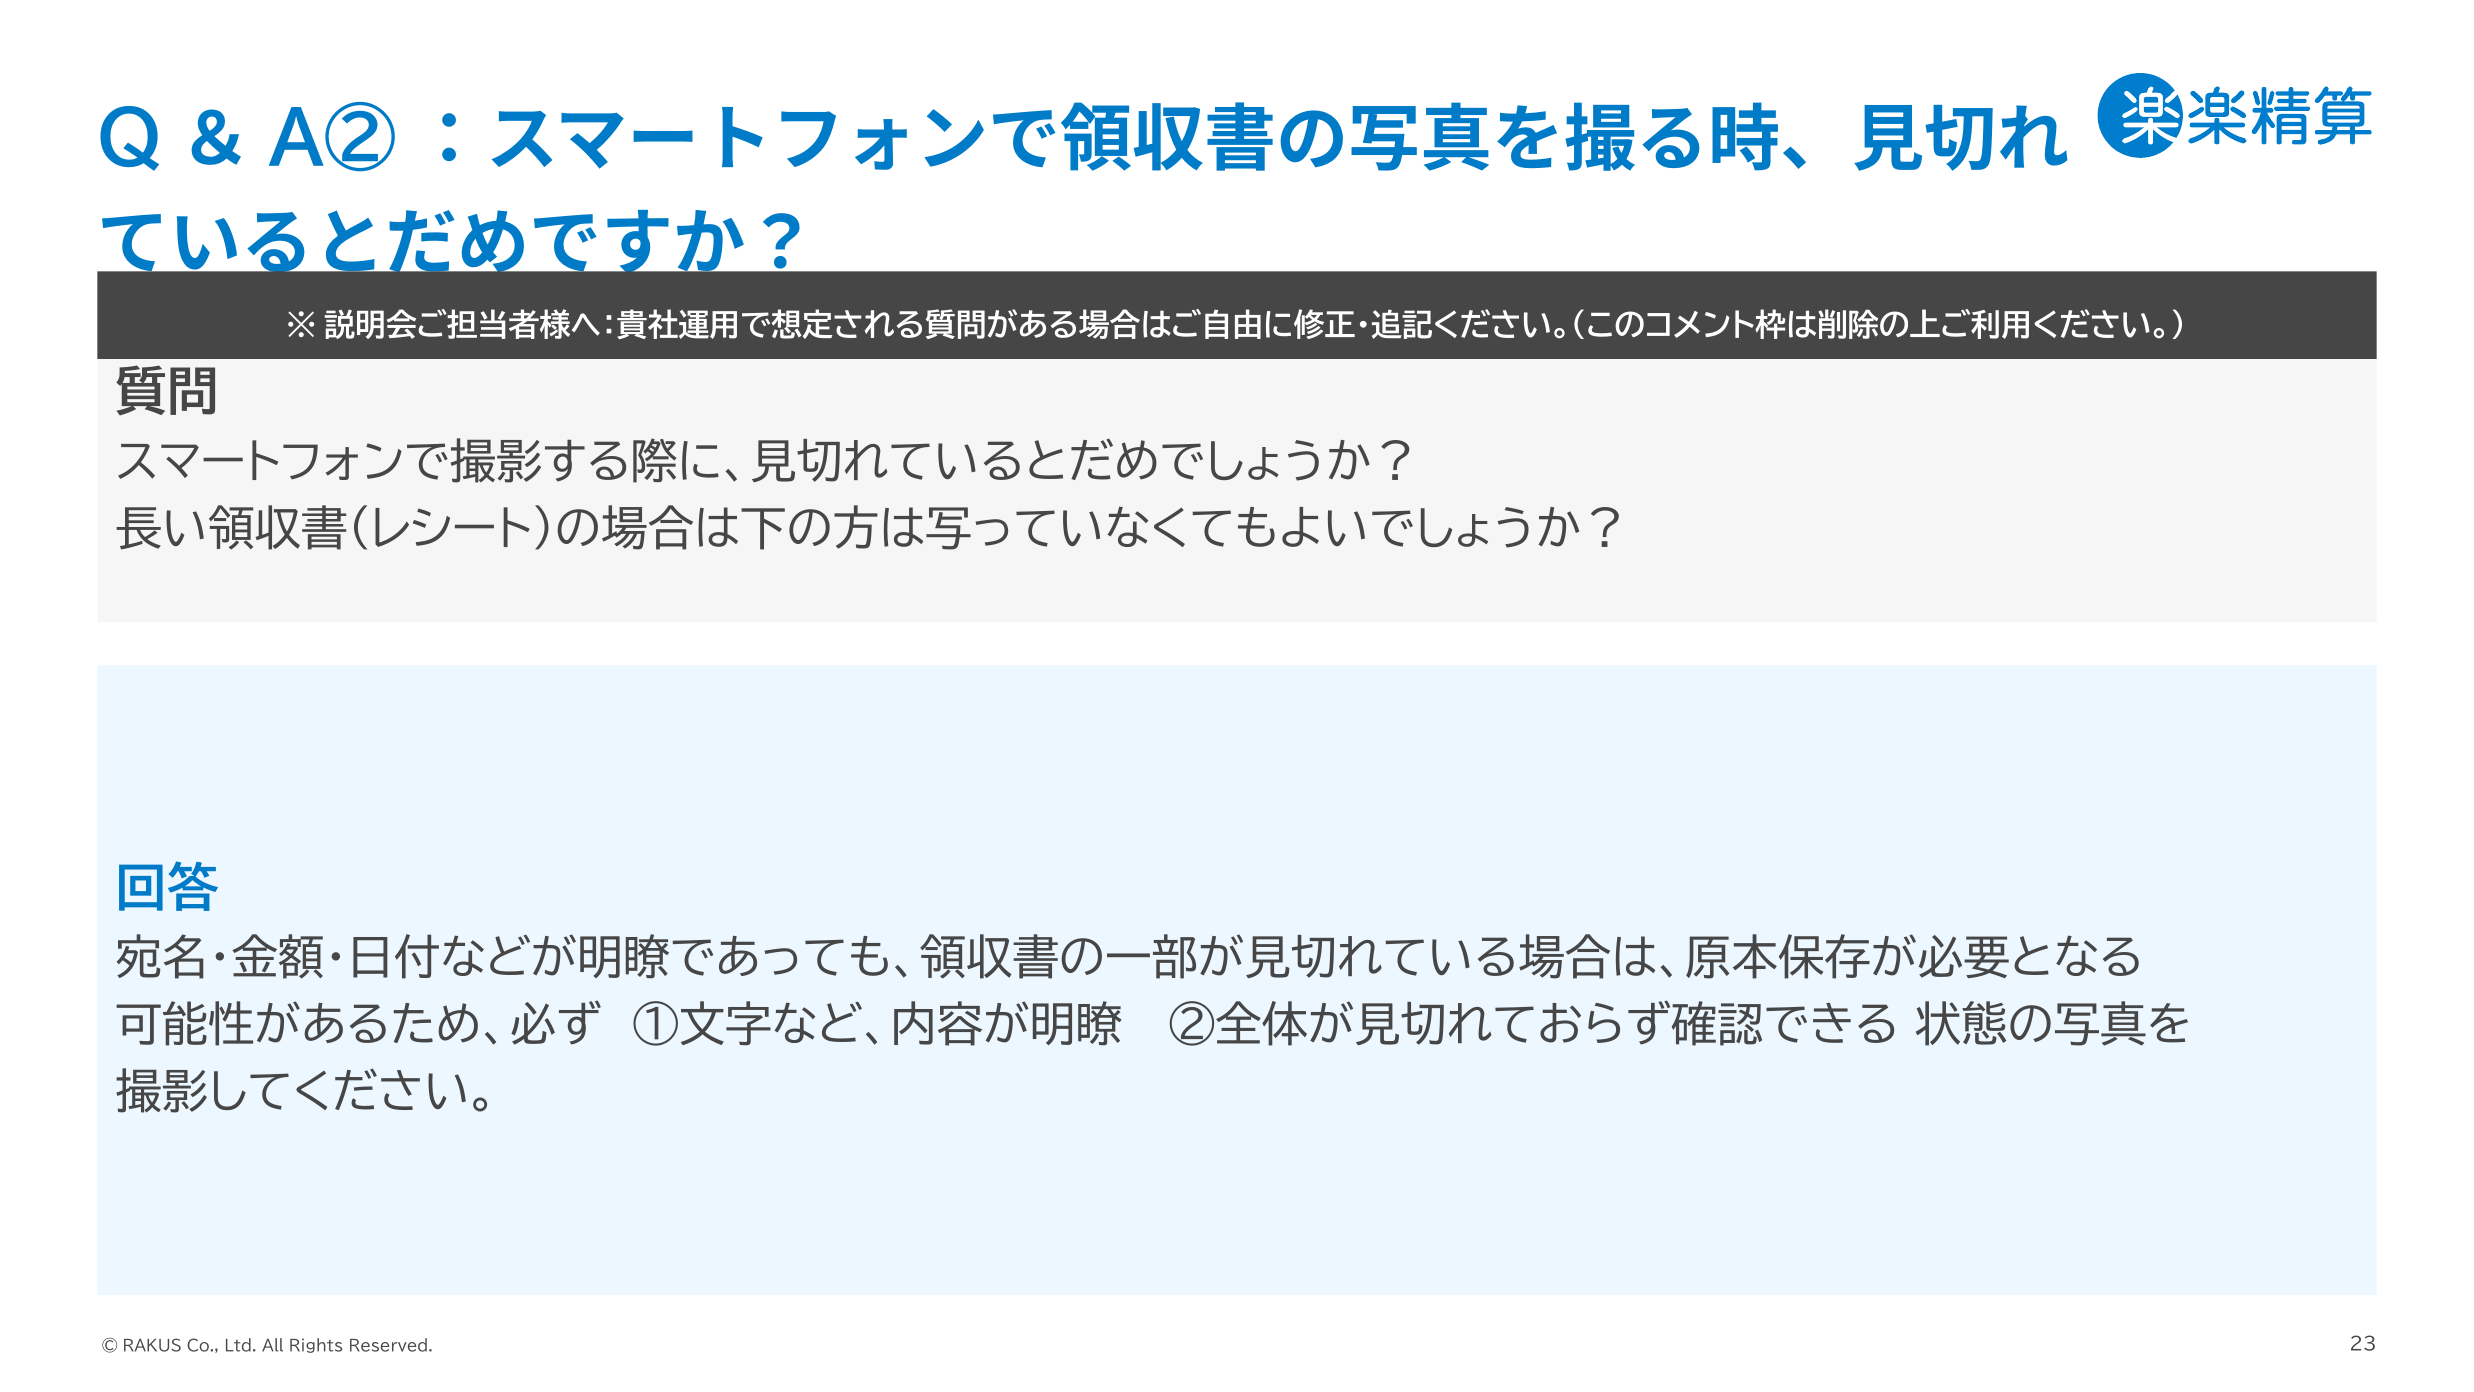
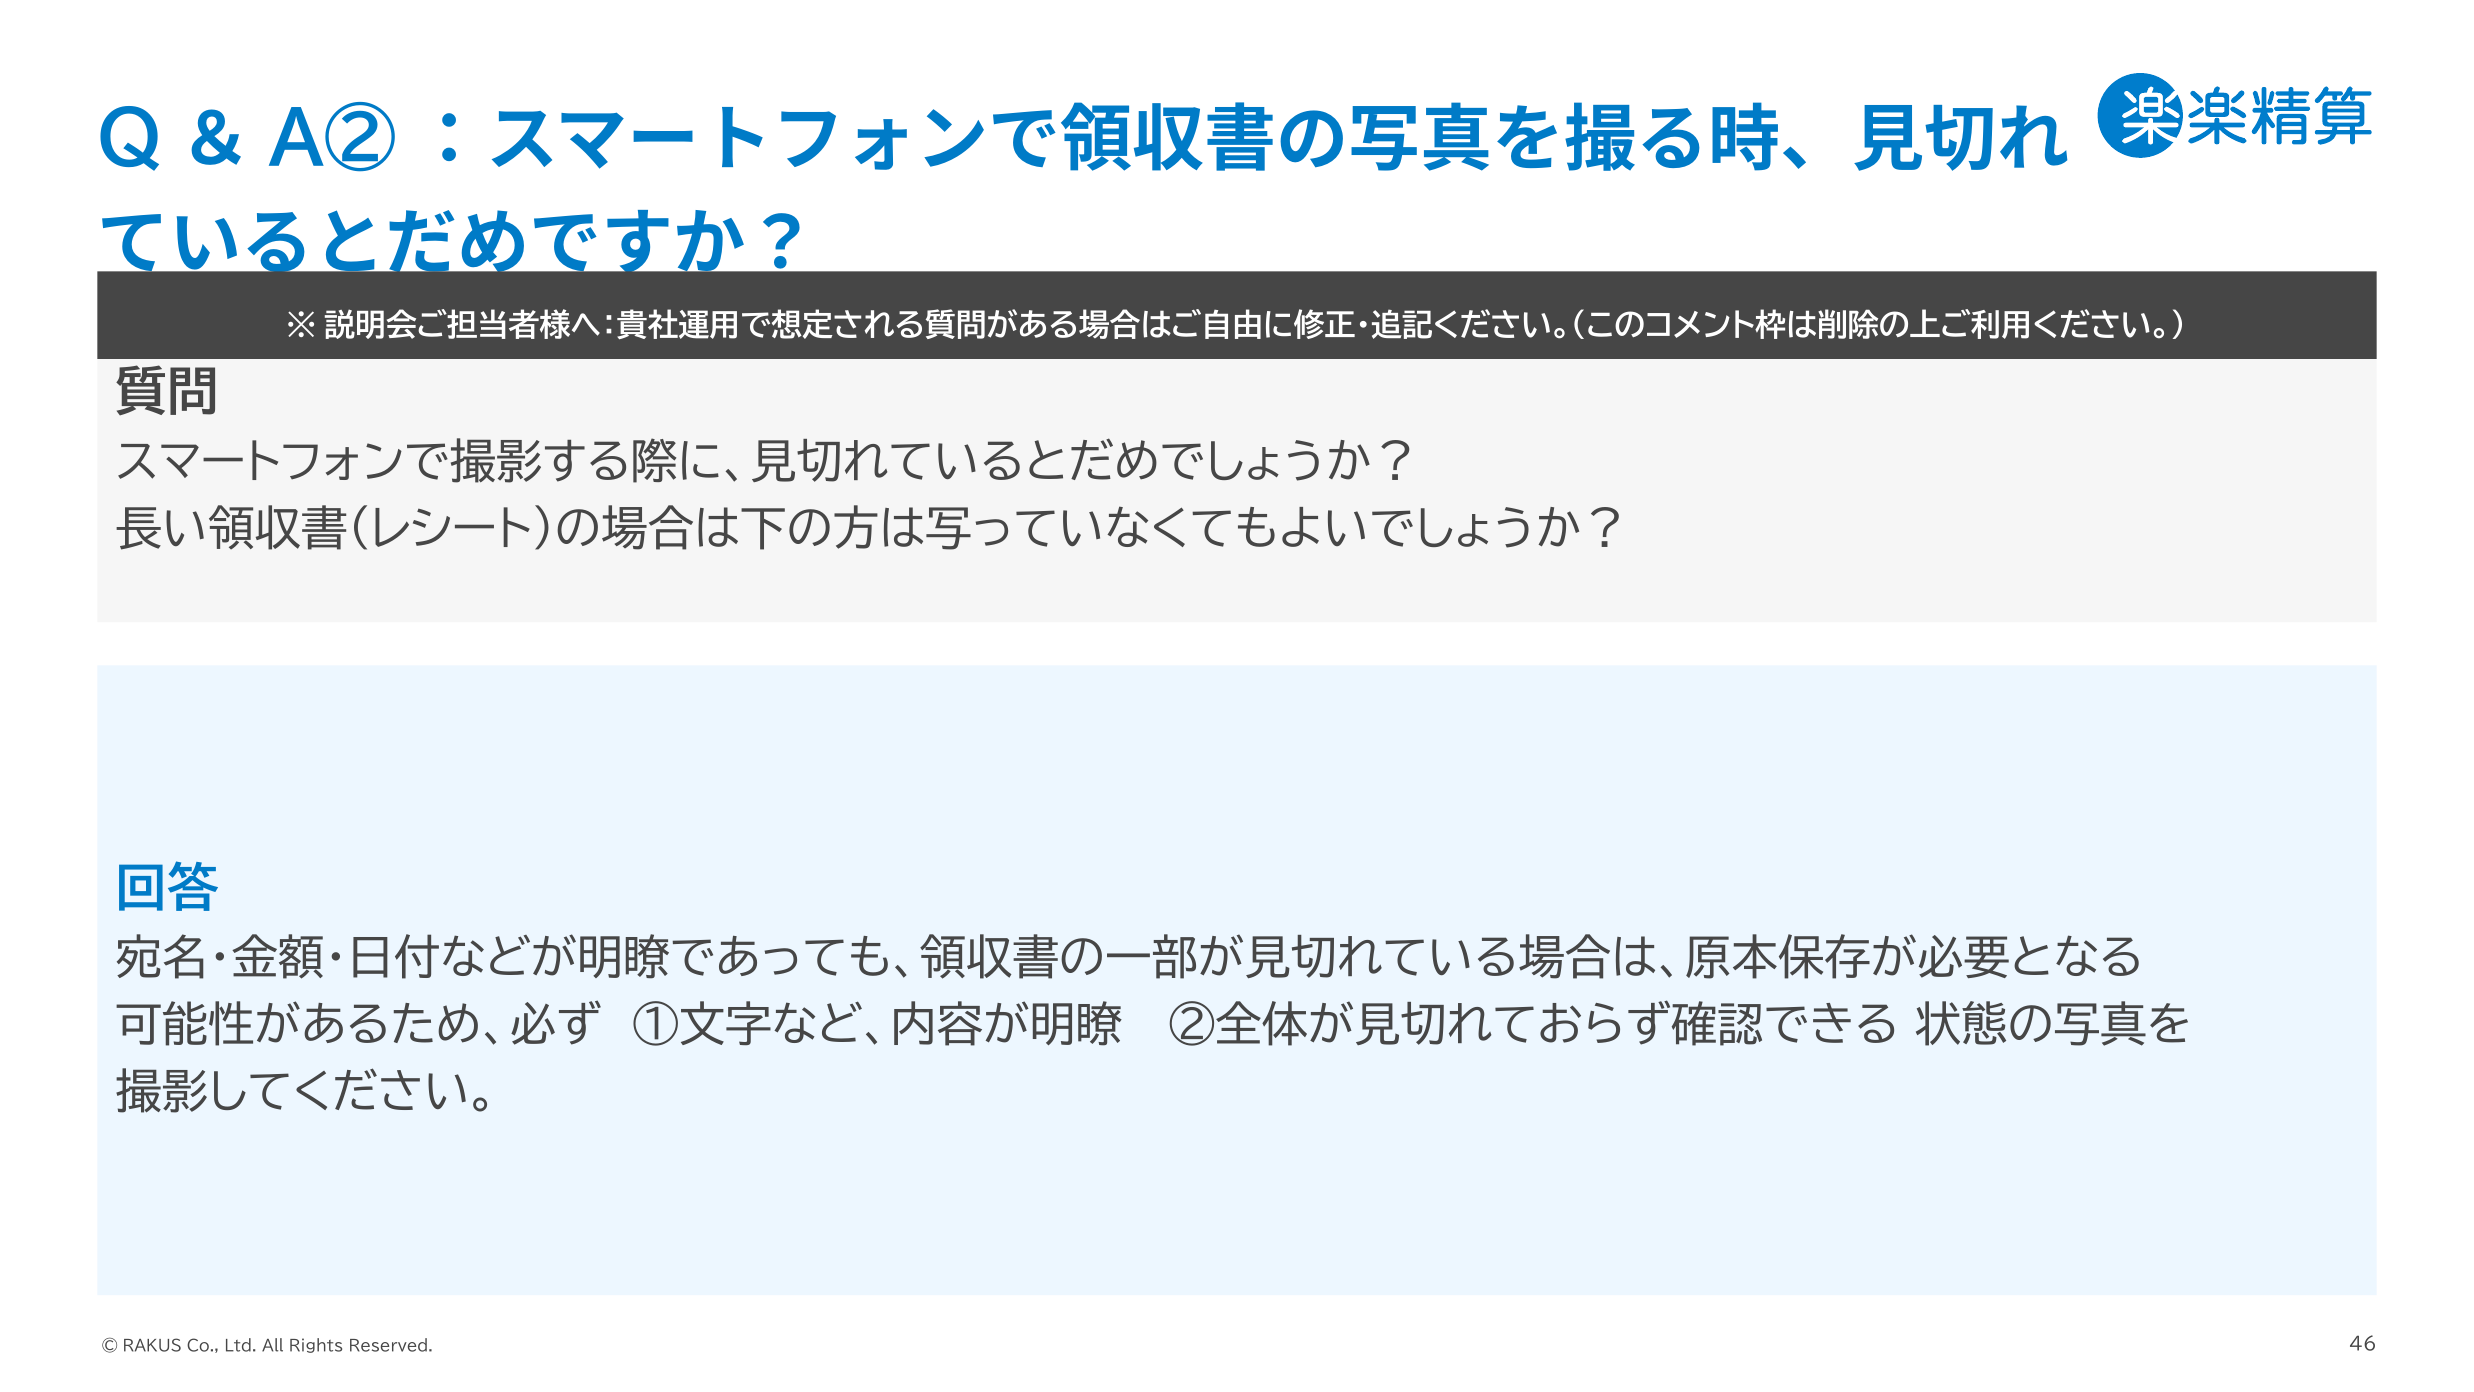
23: 23 -> 46 (2363, 1344)
